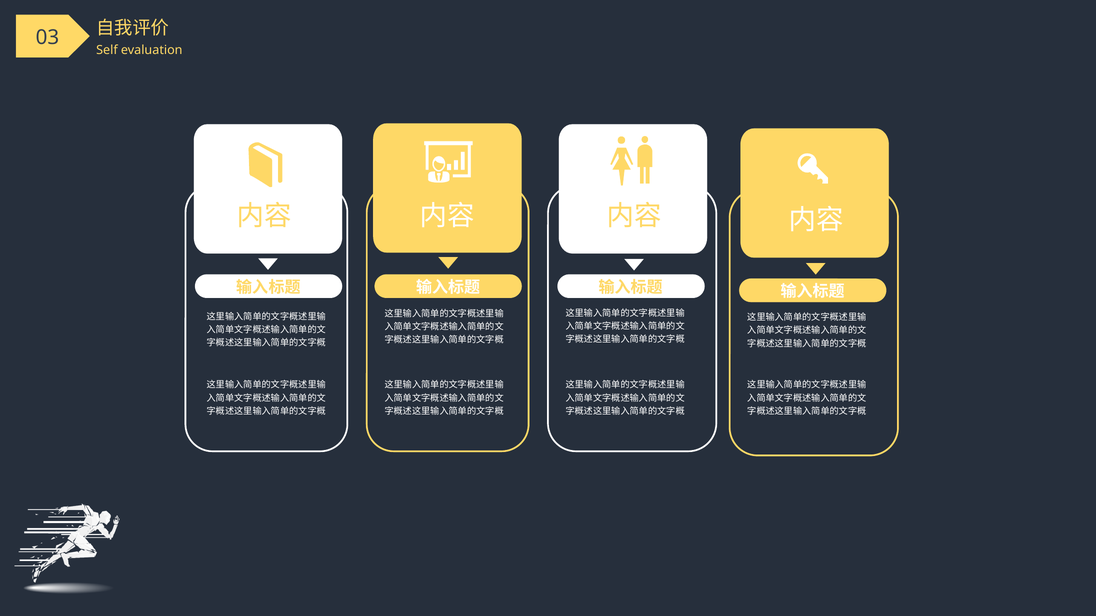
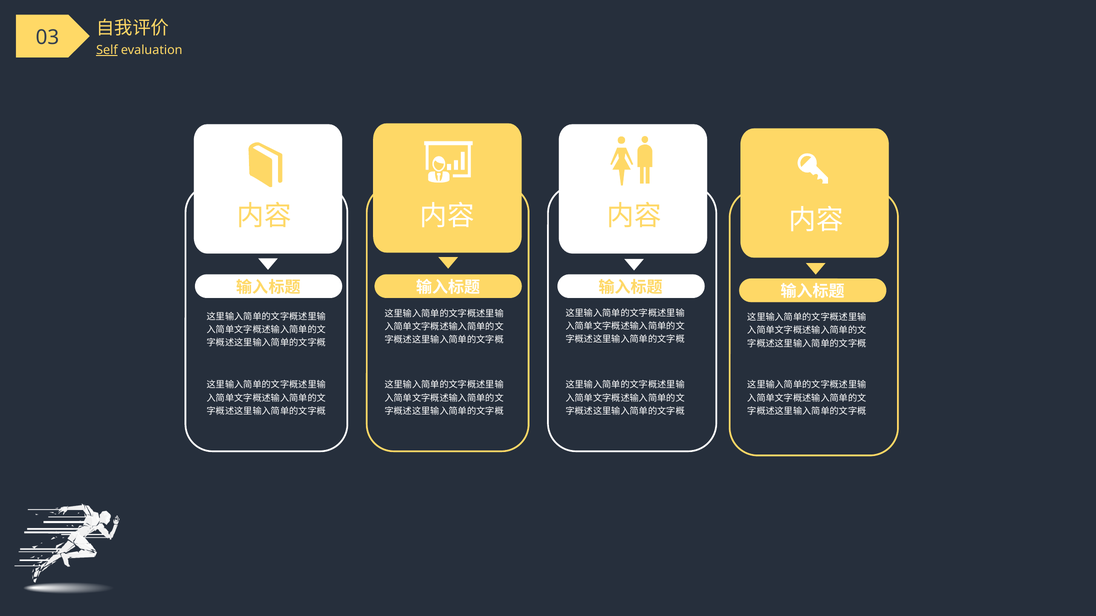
Self underline: none -> present (107, 50)
